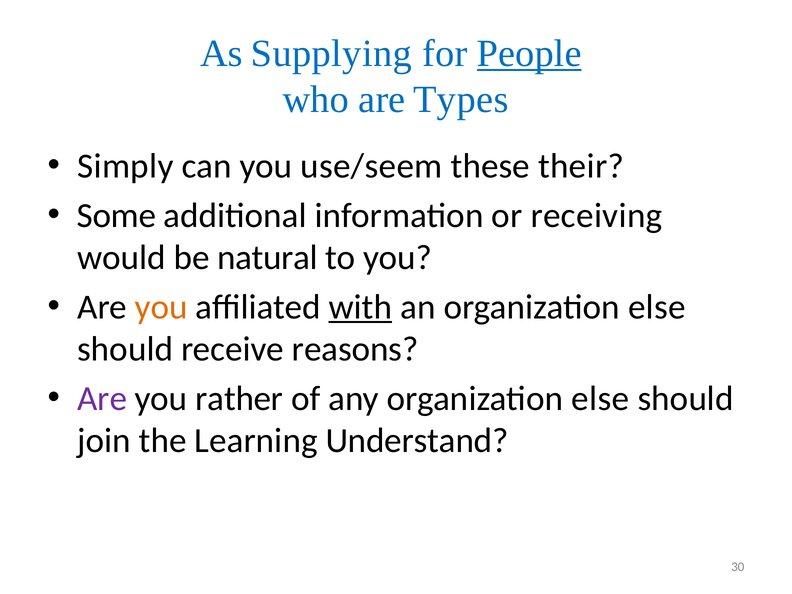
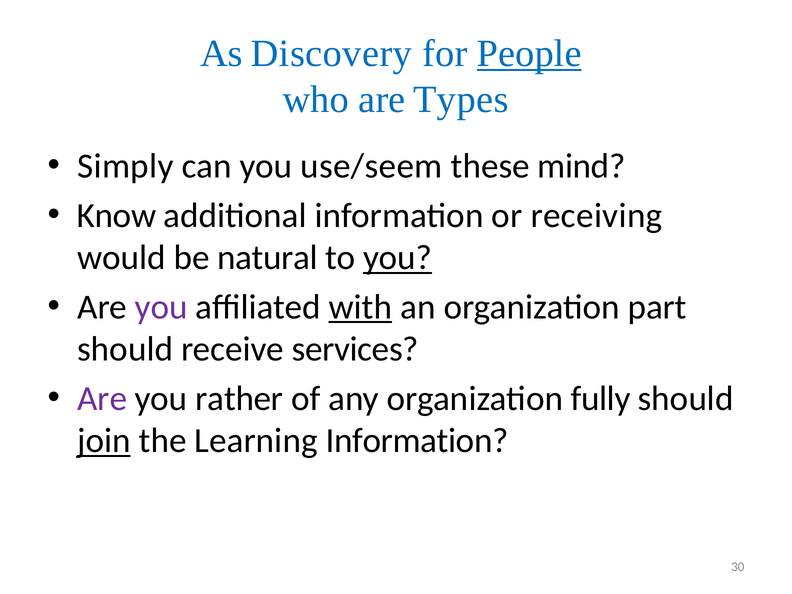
Supplying: Supplying -> Discovery (331, 54)
their: their -> mind (581, 166)
Some: Some -> Know (116, 215)
you underline: none -> present (398, 258)
you colour: orange -> purple (161, 307)
an organization else: else -> part (657, 307)
reasons: reasons -> services (355, 349)
any organization else: else -> fully (601, 399)
join underline: none -> present (104, 441)
Learning Understand: Understand -> Information (417, 441)
